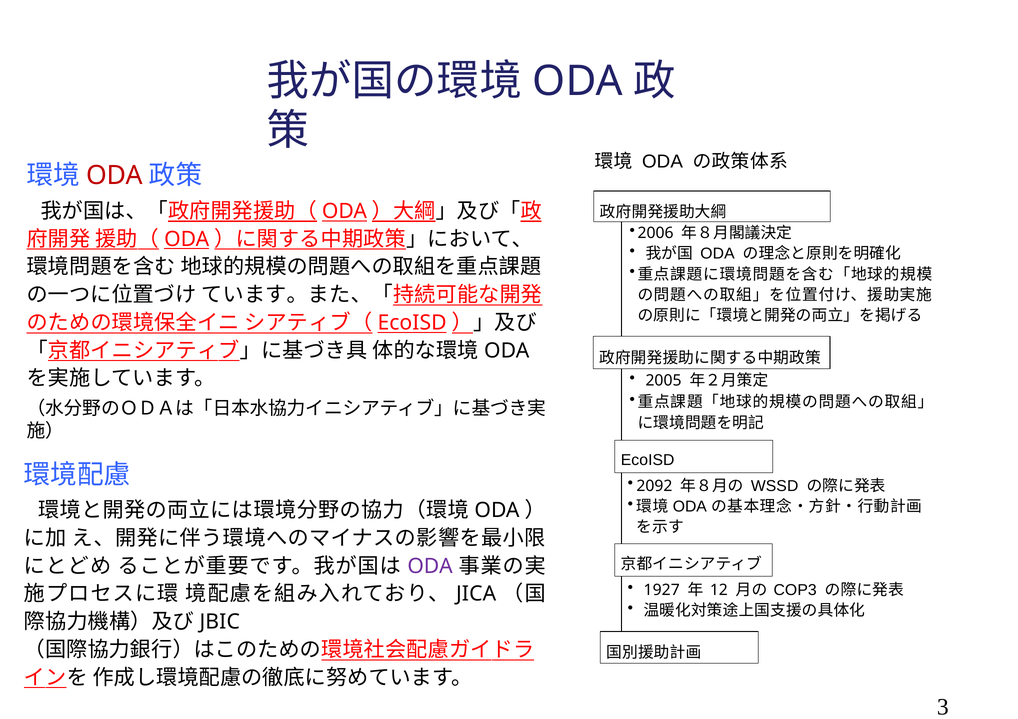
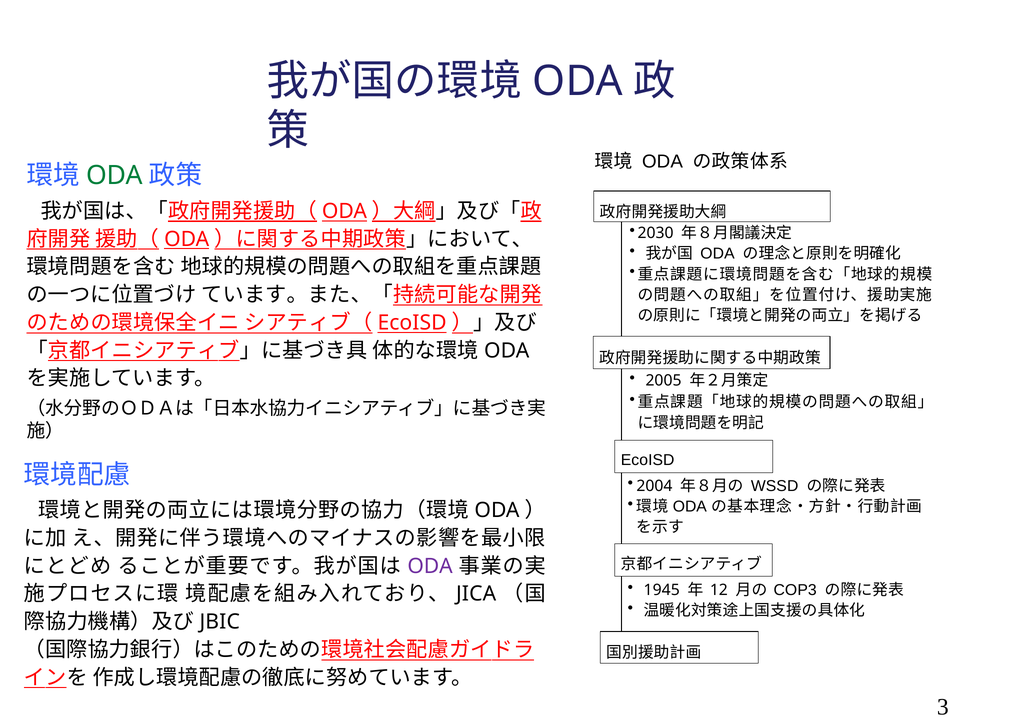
ODA colour: red -> green (114, 176)
2006: 2006 -> 2030 (656, 233)
2092: 2092 -> 2004 (654, 486)
1927: 1927 -> 1945 (662, 590)
